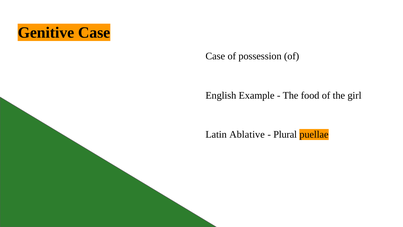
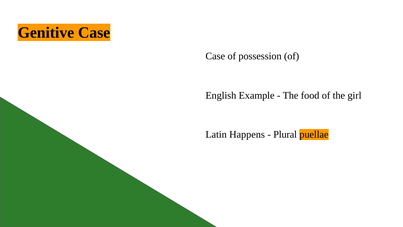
Ablative: Ablative -> Happens (247, 134)
